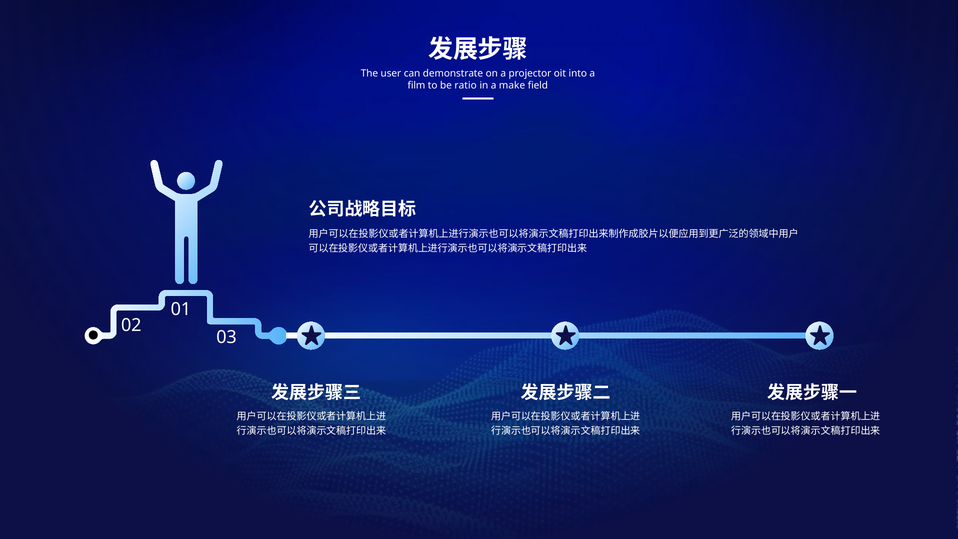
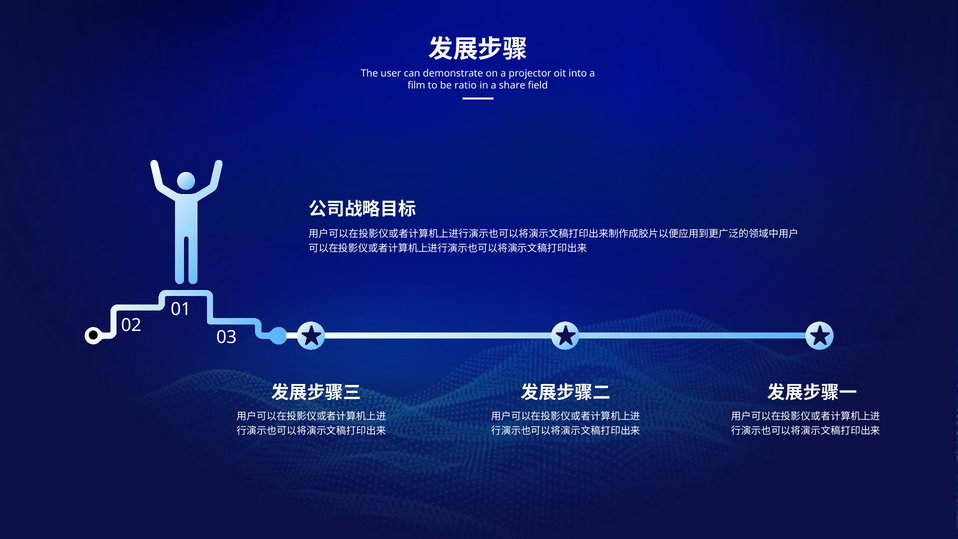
make: make -> share (512, 86)
